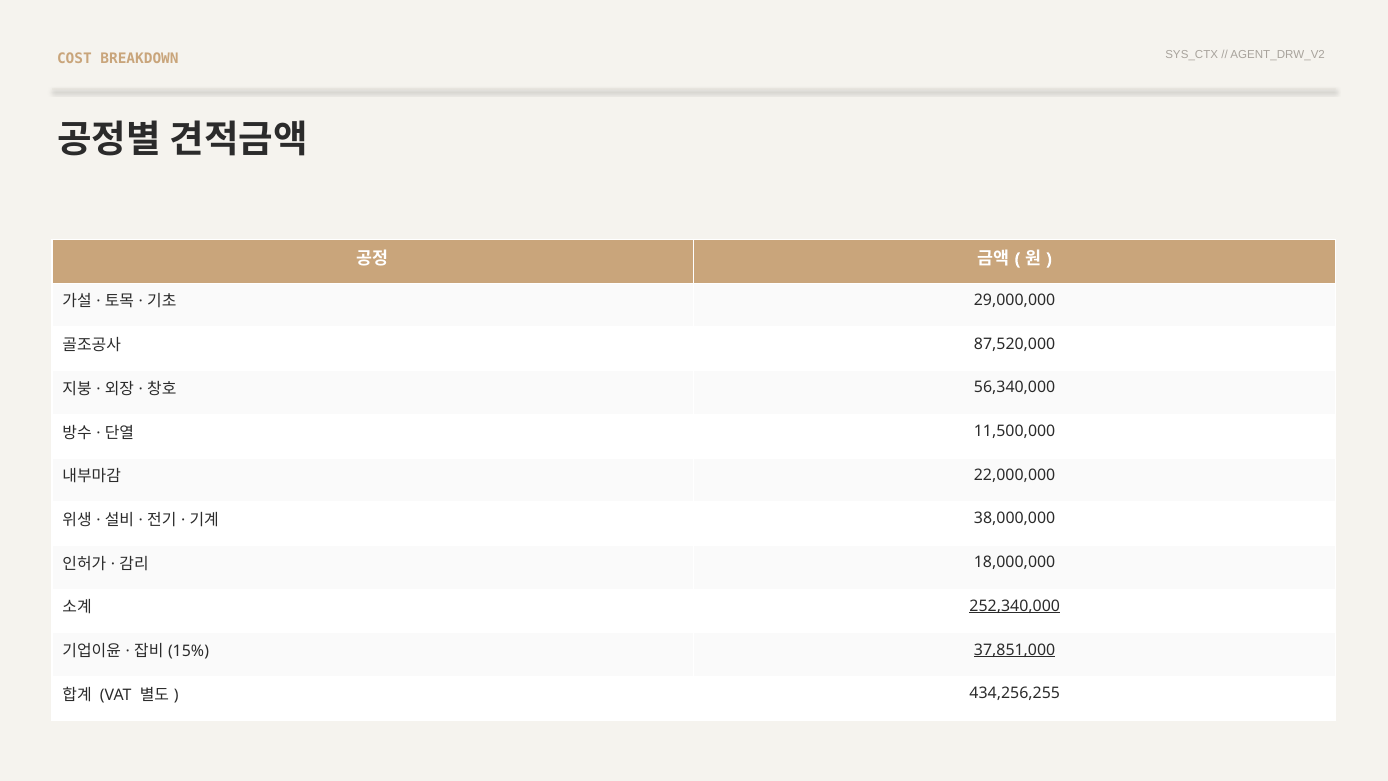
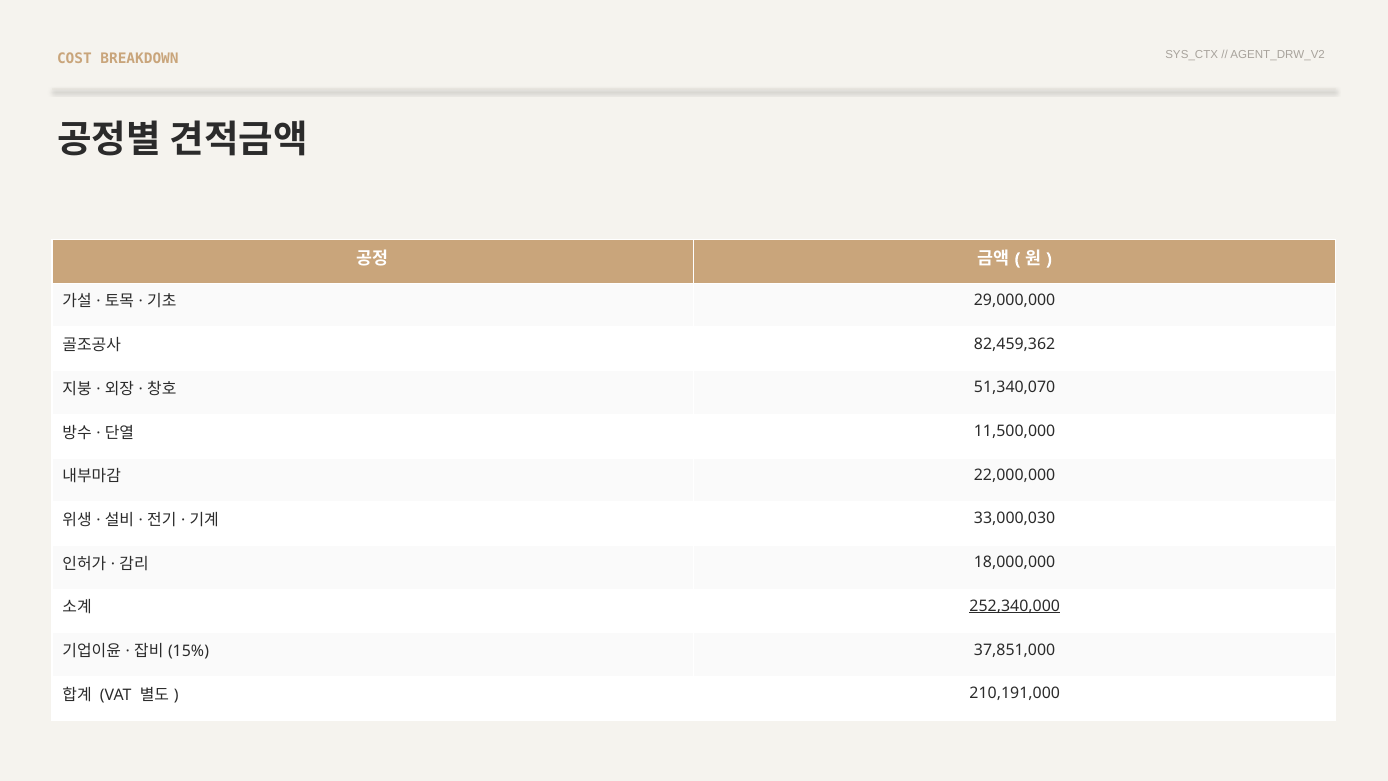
87,520,000: 87,520,000 -> 82,459,362 (1015, 344)
56,340,000: 56,340,000 -> 51,340,070 (1015, 387)
38,000,000: 38,000,000 -> 33,000,030 (1015, 519)
37,851,000 underline: present -> none (1015, 650)
434,256,255: 434,256,255 -> 210,191,000 (1015, 693)
